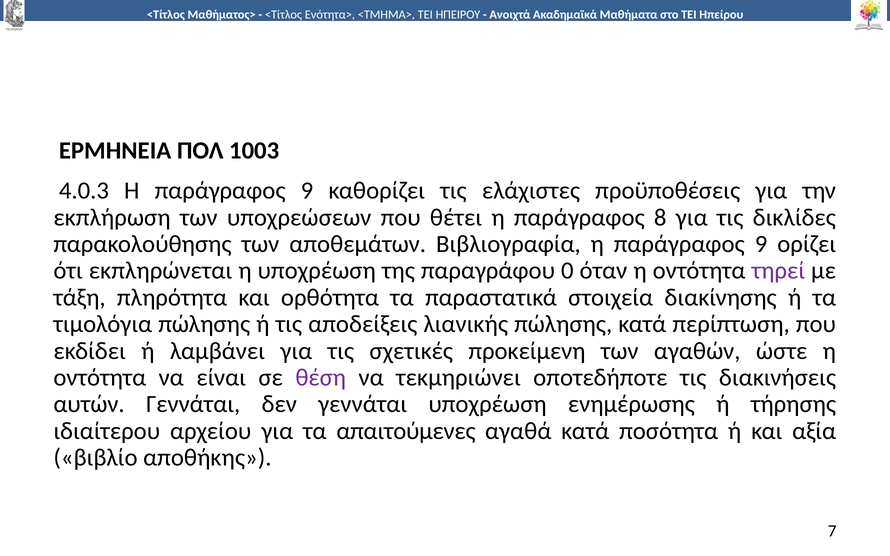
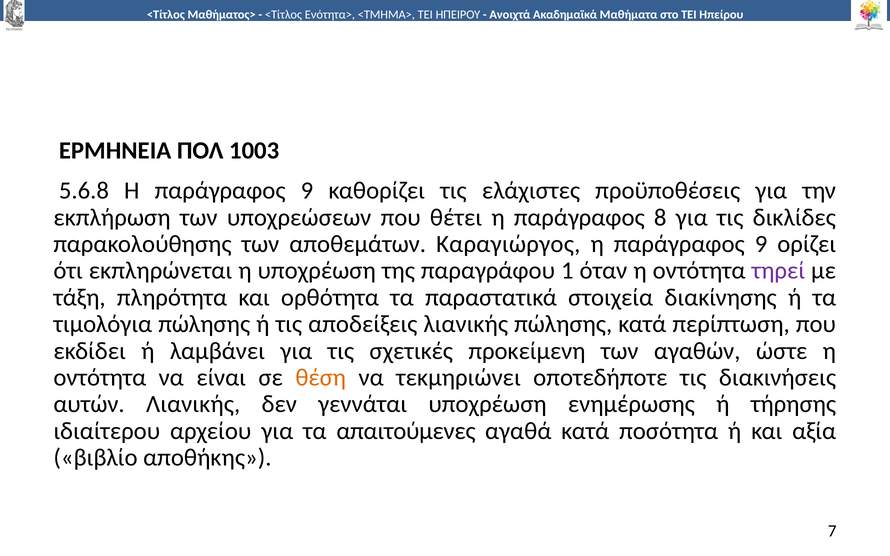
4.0.3: 4.0.3 -> 5.6.8 (84, 191)
Βιβλιογραφία: Βιβλιογραφία -> Καραγιώργος (508, 244)
0: 0 -> 1 (567, 271)
θέση colour: purple -> orange (321, 378)
αυτών Γεννάται: Γεννάται -> Λιανικής (193, 404)
